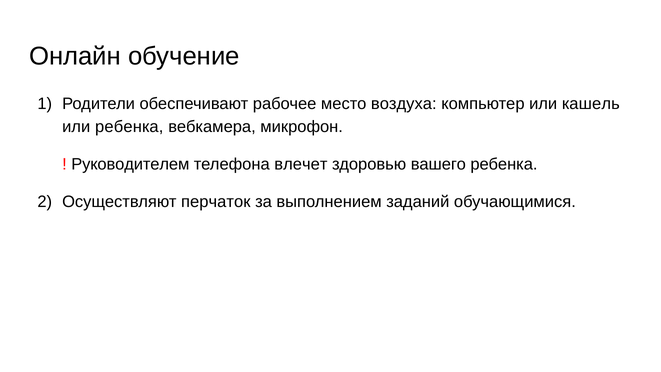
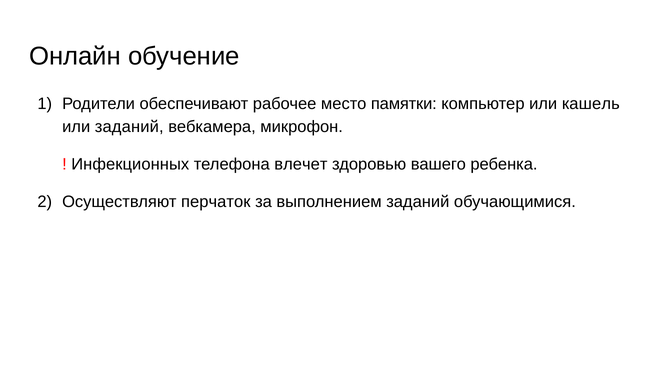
воздуха: воздуха -> памятки (404, 104)
или ребенка: ребенка -> заданий (129, 127)
Руководителем: Руководителем -> Инфекционных (130, 164)
